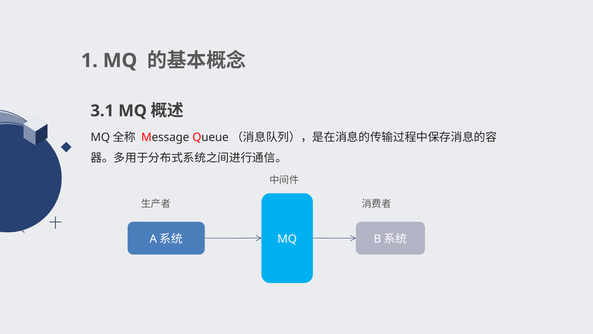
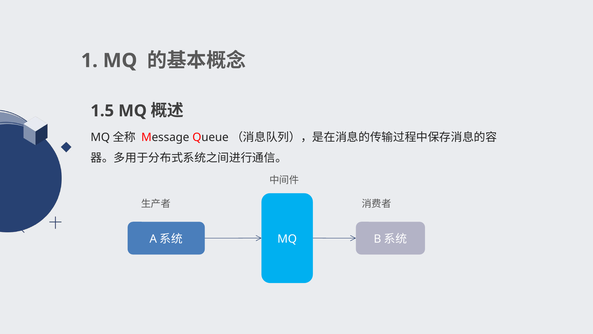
3.1: 3.1 -> 1.5 (102, 111)
